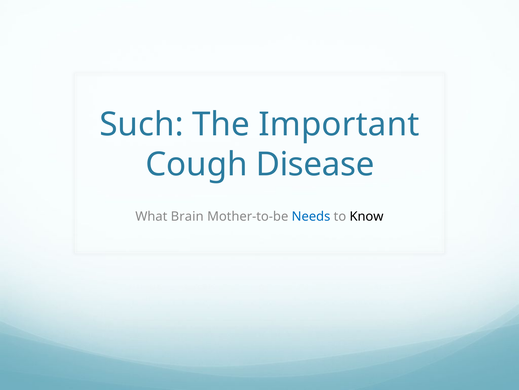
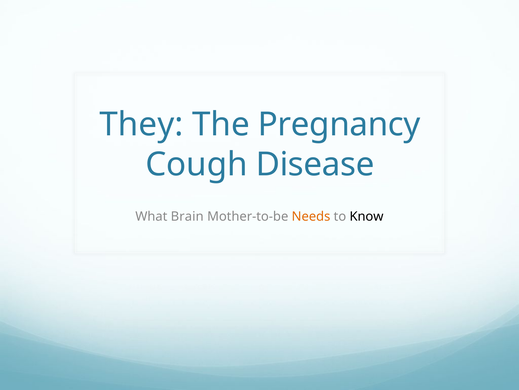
Such: Such -> They (141, 124)
Important: Important -> Pregnancy (339, 124)
Needs colour: blue -> orange (311, 216)
